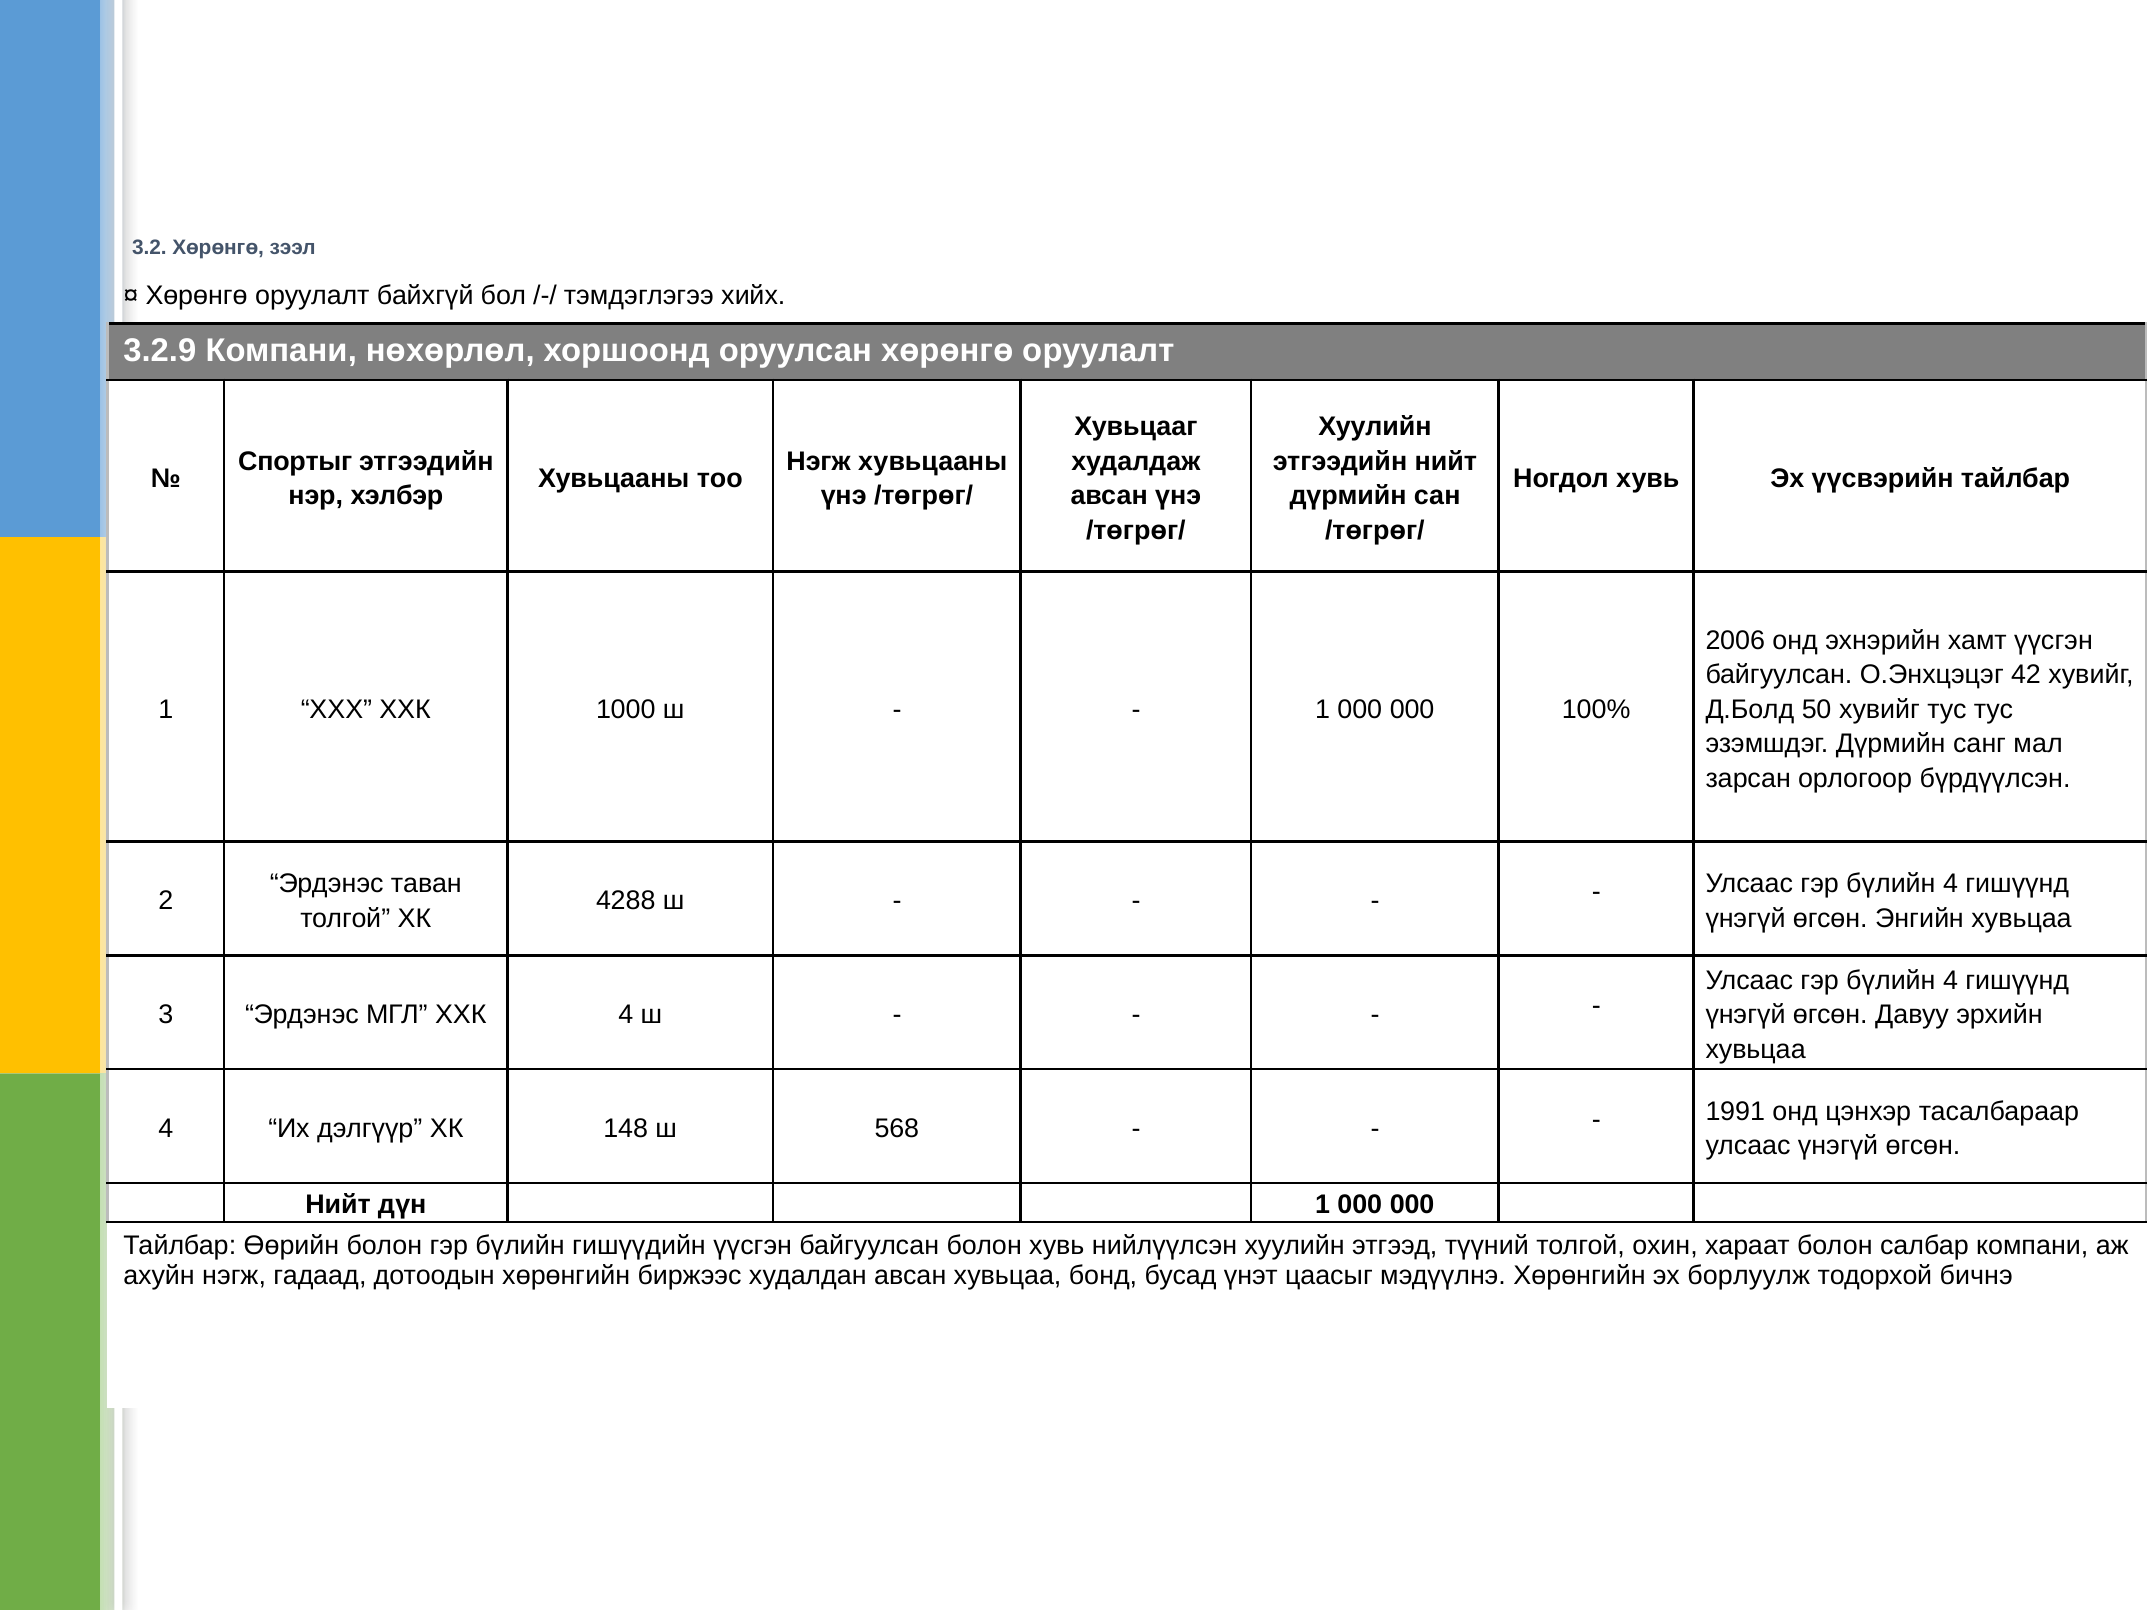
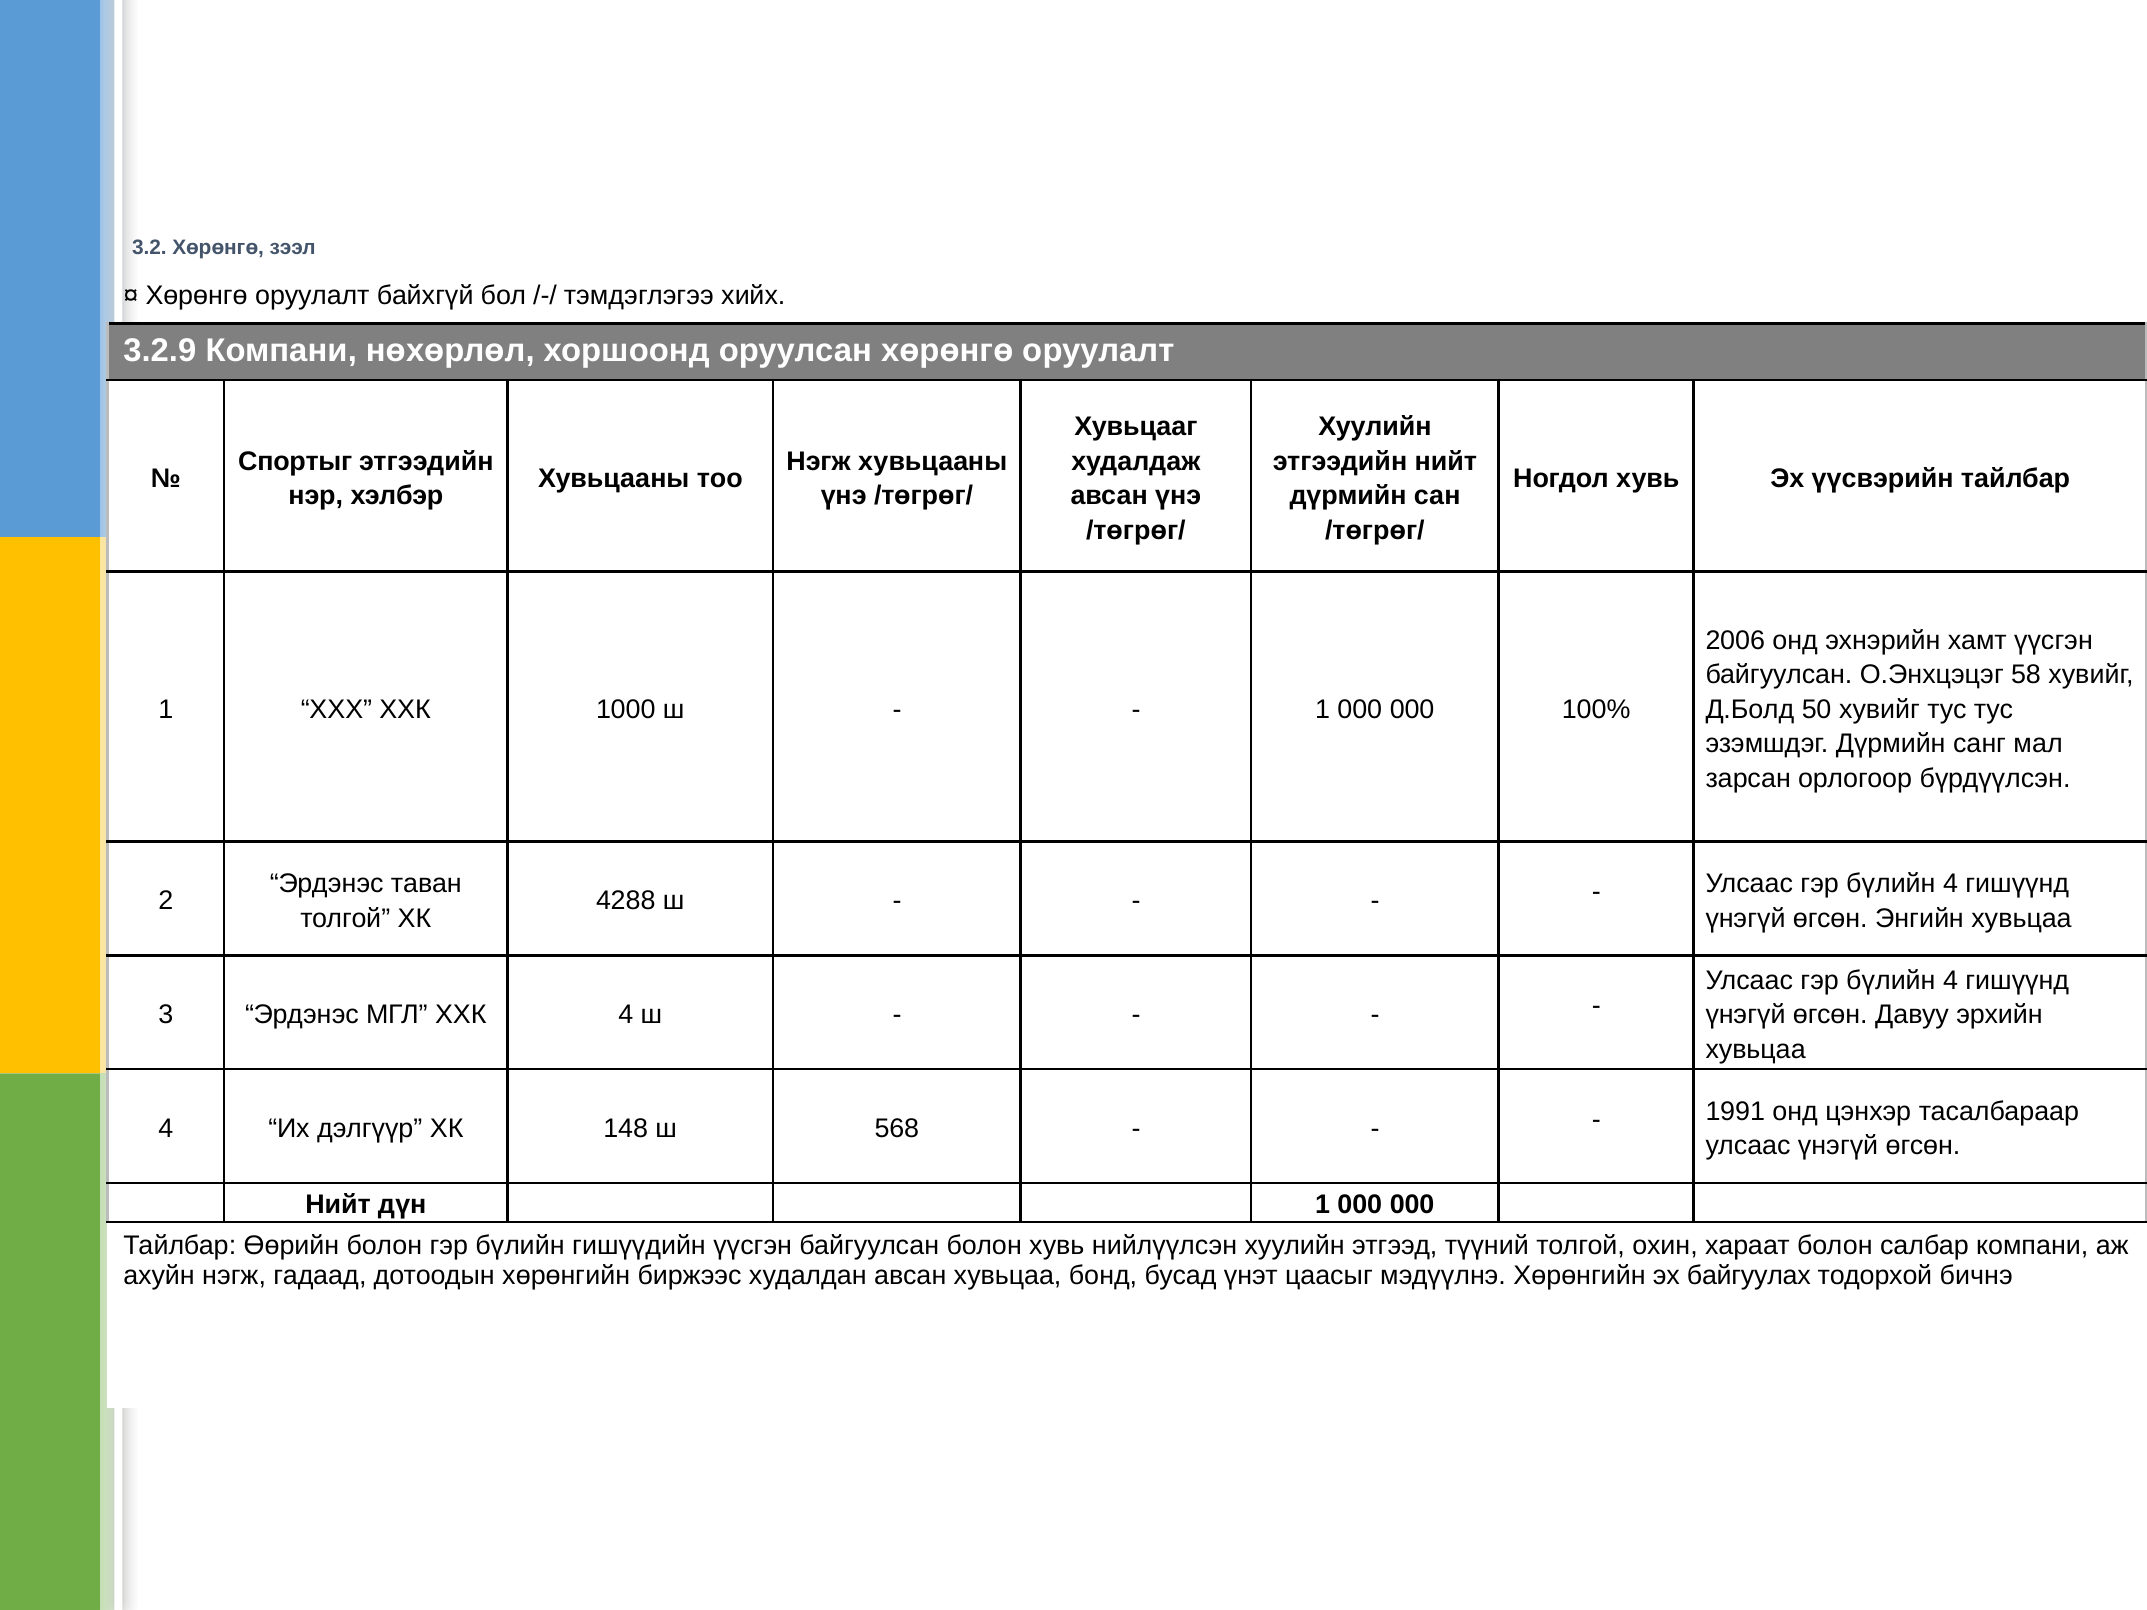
42: 42 -> 58 (2026, 675)
борлуулж: борлуулж -> байгуулах (1749, 1276)
